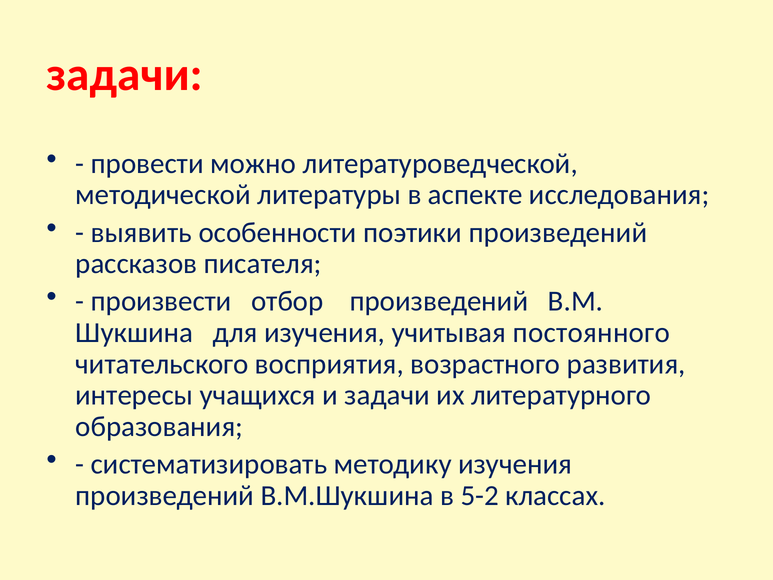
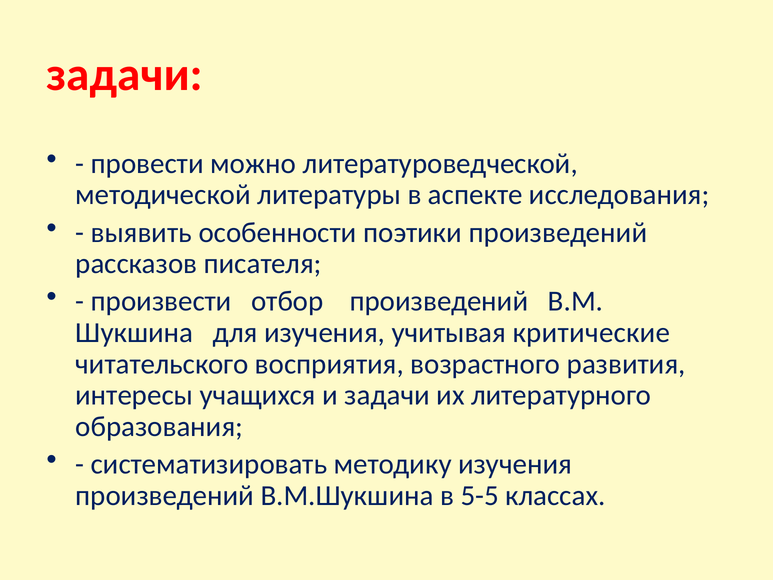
постоянного: постоянного -> критические (591, 333)
5-2: 5-2 -> 5-5 (480, 495)
